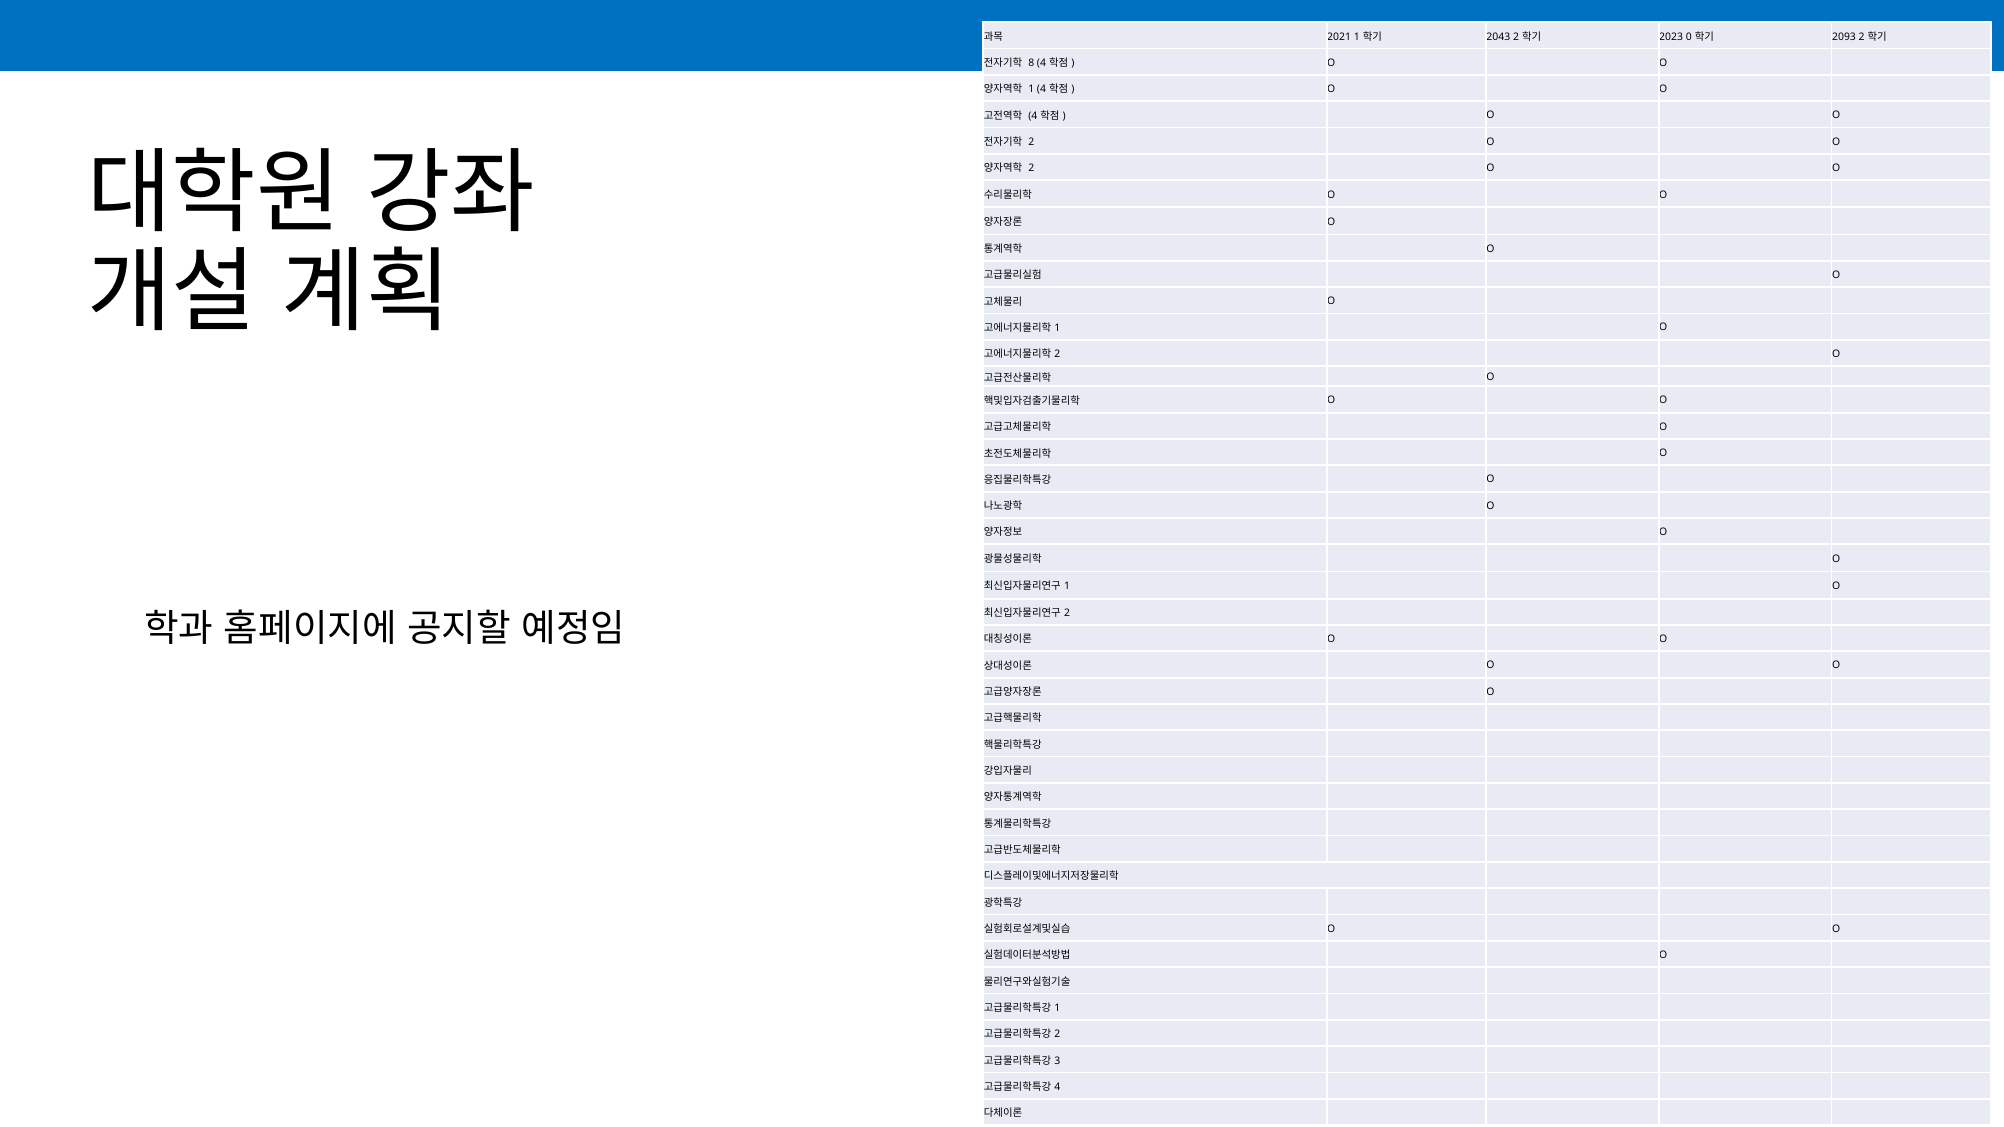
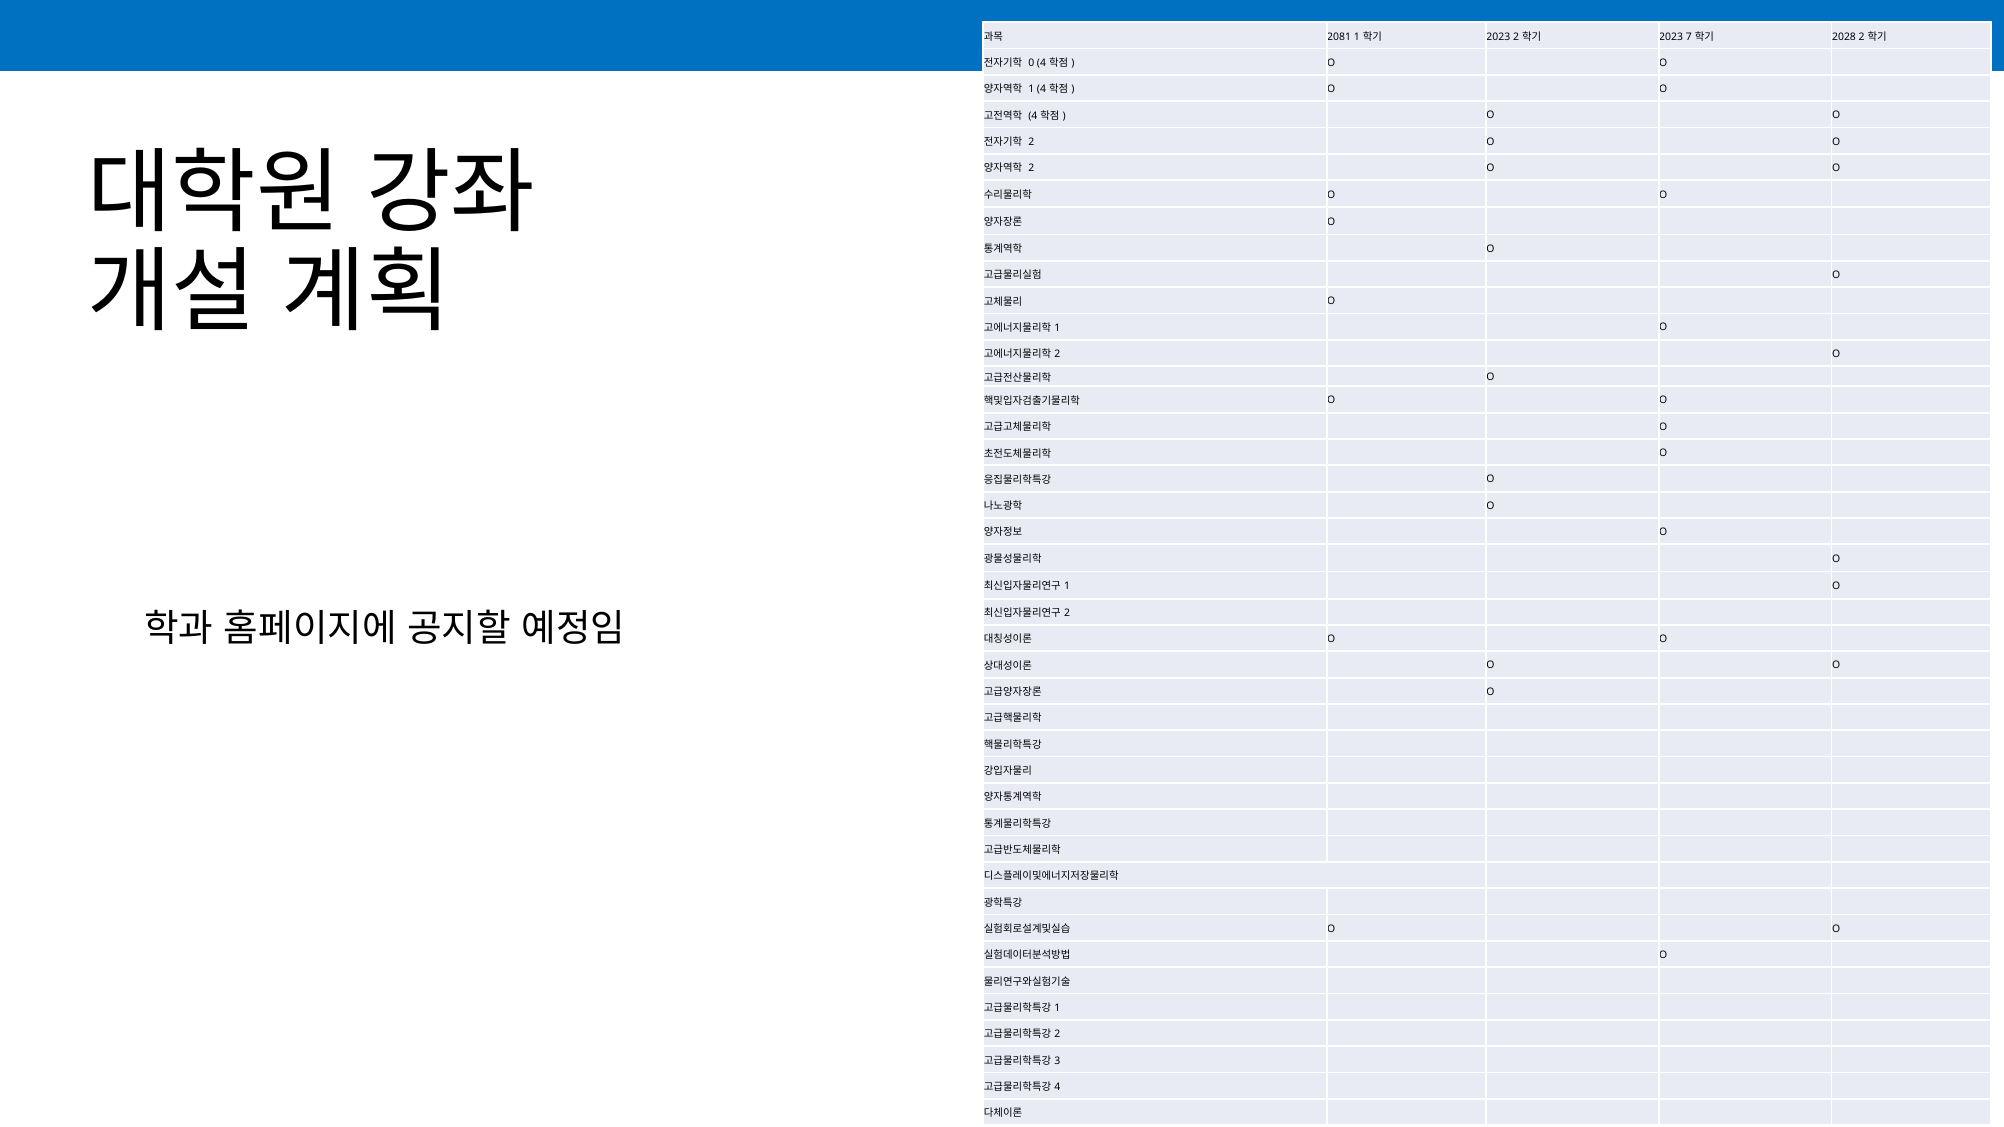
2021: 2021 -> 2081 (1339, 37)
2043: 2043 -> 2023 (1498, 37)
0: 0 -> 7 (1689, 37)
2093: 2093 -> 2028 (1844, 37)
8: 8 -> 0 (1031, 63)
